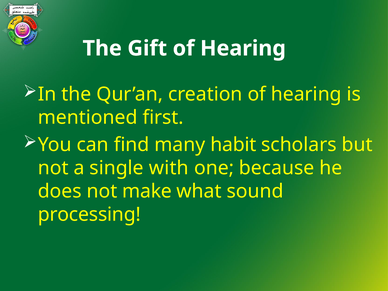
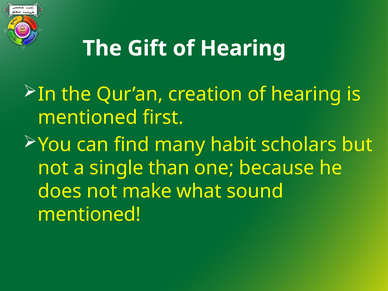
with: with -> than (169, 168)
processing: processing -> mentioned (89, 215)
